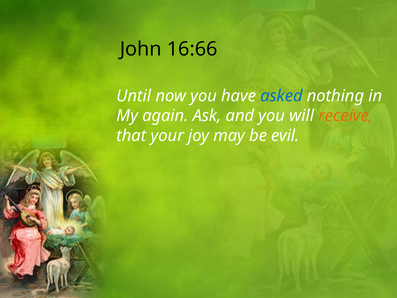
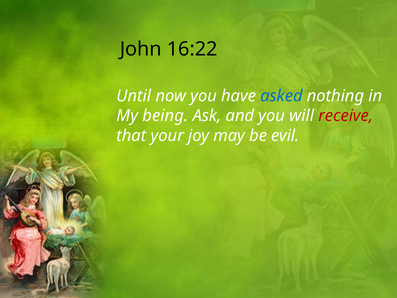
16:66: 16:66 -> 16:22 (192, 49)
again: again -> being (165, 116)
receive colour: orange -> red (346, 116)
